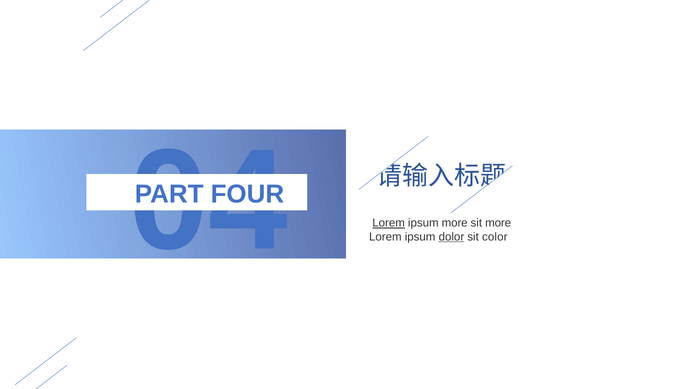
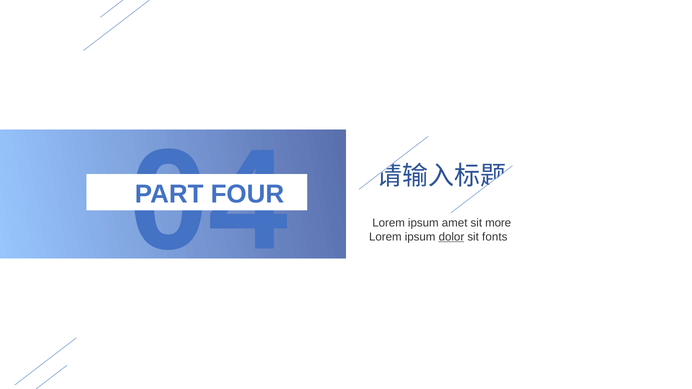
Lorem underline: present -> none (389, 223)
ipsum more: more -> amet (455, 223)
color: color -> fonts (495, 237)
